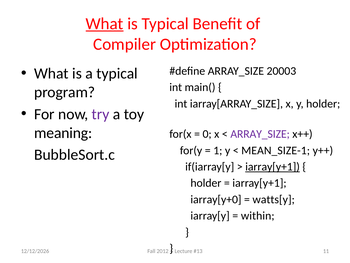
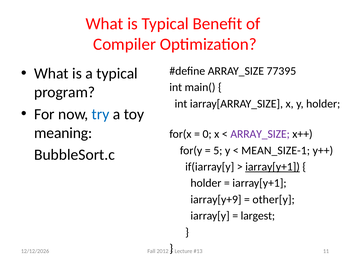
What underline: present -> none (105, 24)
20003: 20003 -> 77395 (281, 71)
try colour: purple -> blue (101, 114)
1: 1 -> 5 (218, 150)
iarray[y+0: iarray[y+0 -> iarray[y+9 (216, 199)
watts[y: watts[y -> other[y (274, 199)
within: within -> largest (258, 215)
